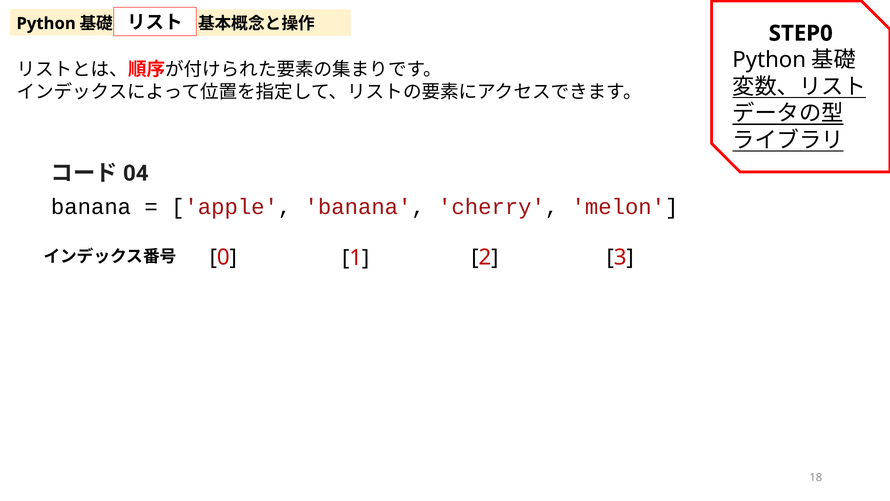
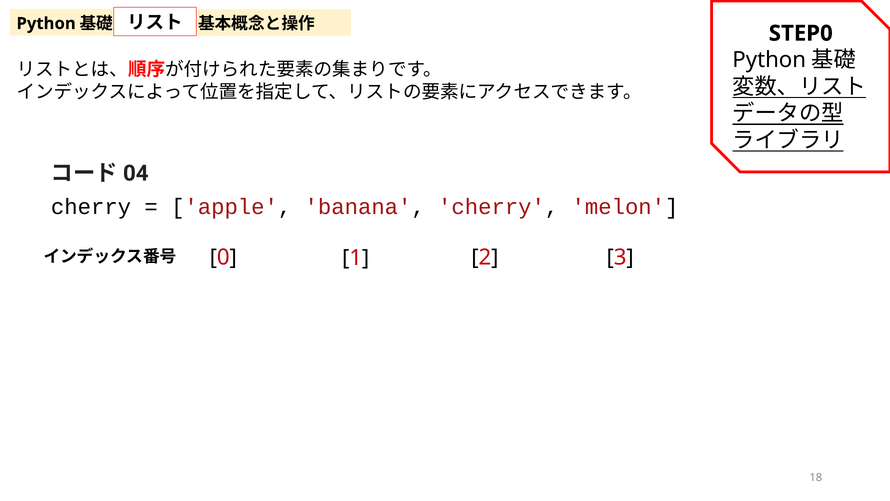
banana: banana -> cherry (91, 207)
